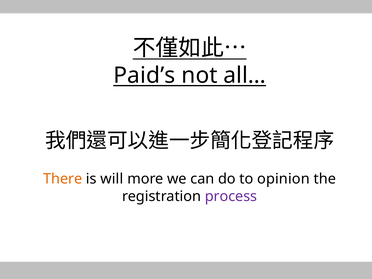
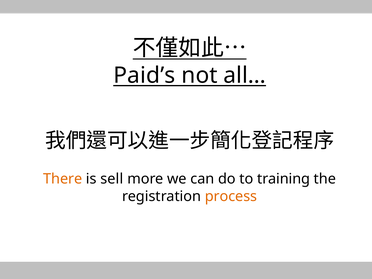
will: will -> sell (112, 179)
opinion: opinion -> training (284, 179)
process colour: purple -> orange (231, 196)
